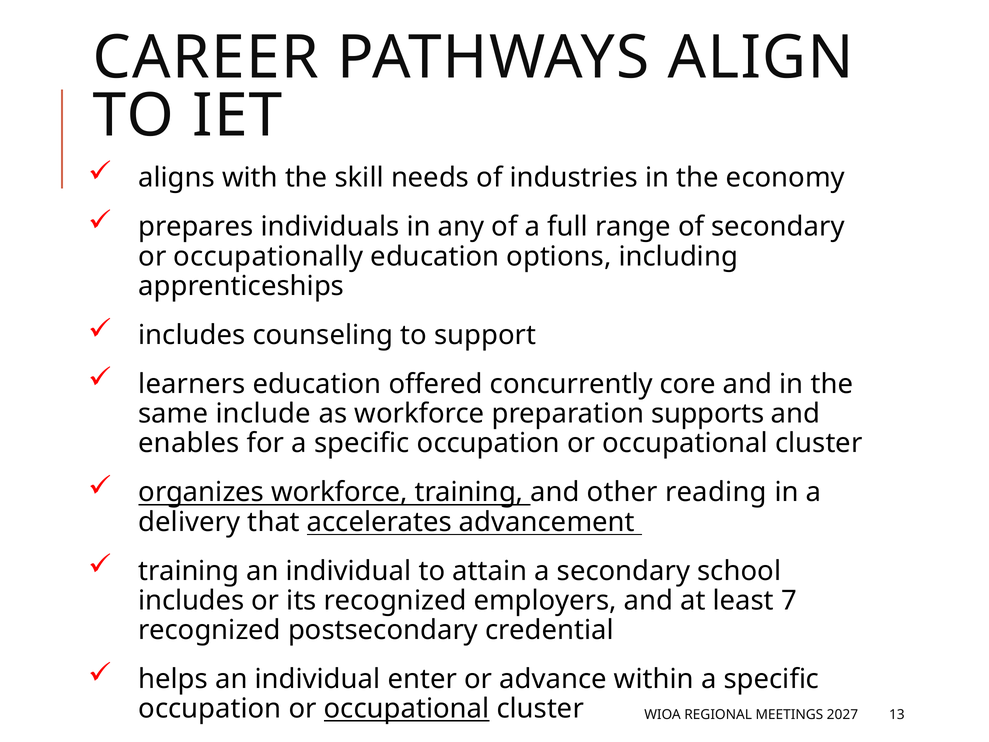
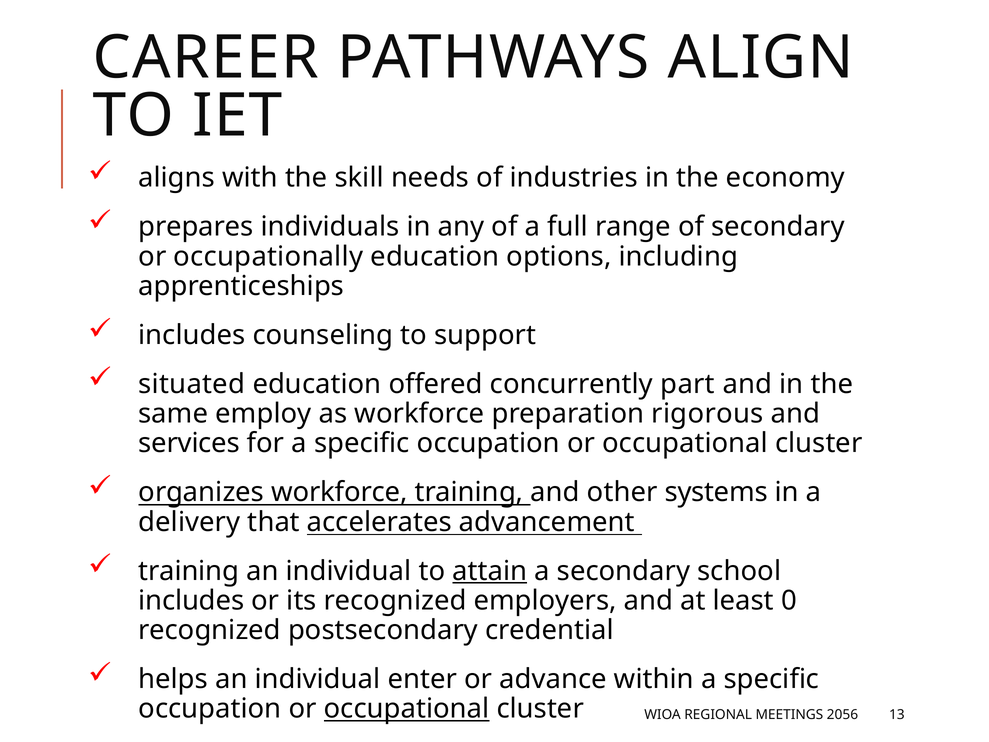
learners: learners -> situated (192, 384)
core: core -> part (688, 384)
include: include -> employ (263, 414)
supports: supports -> rigorous (707, 414)
enables: enables -> services (189, 443)
reading: reading -> systems (716, 492)
attain underline: none -> present (490, 571)
7: 7 -> 0 (789, 600)
2027: 2027 -> 2056 (842, 715)
